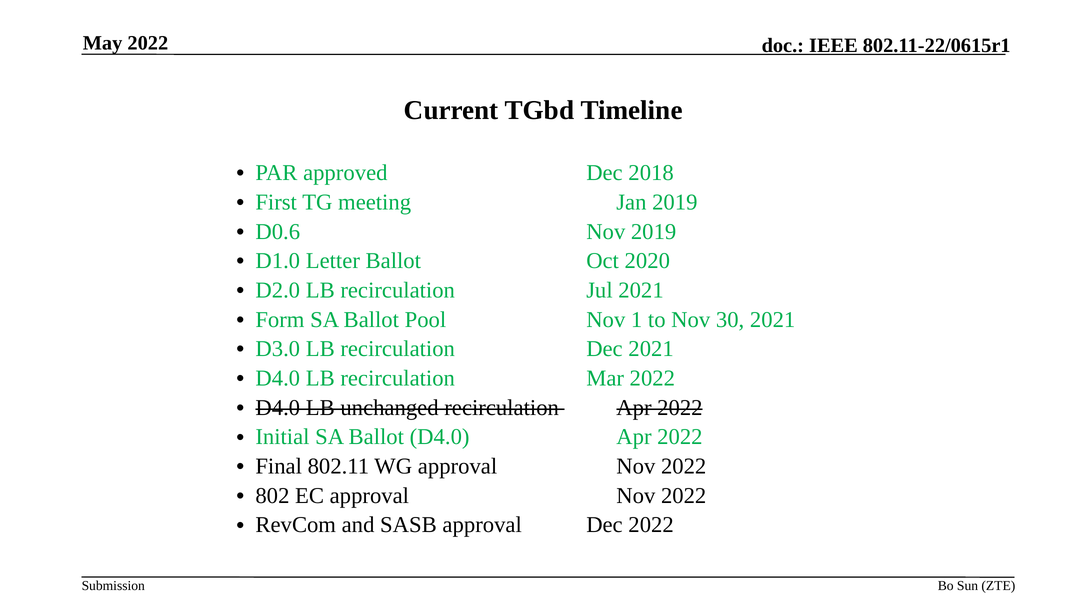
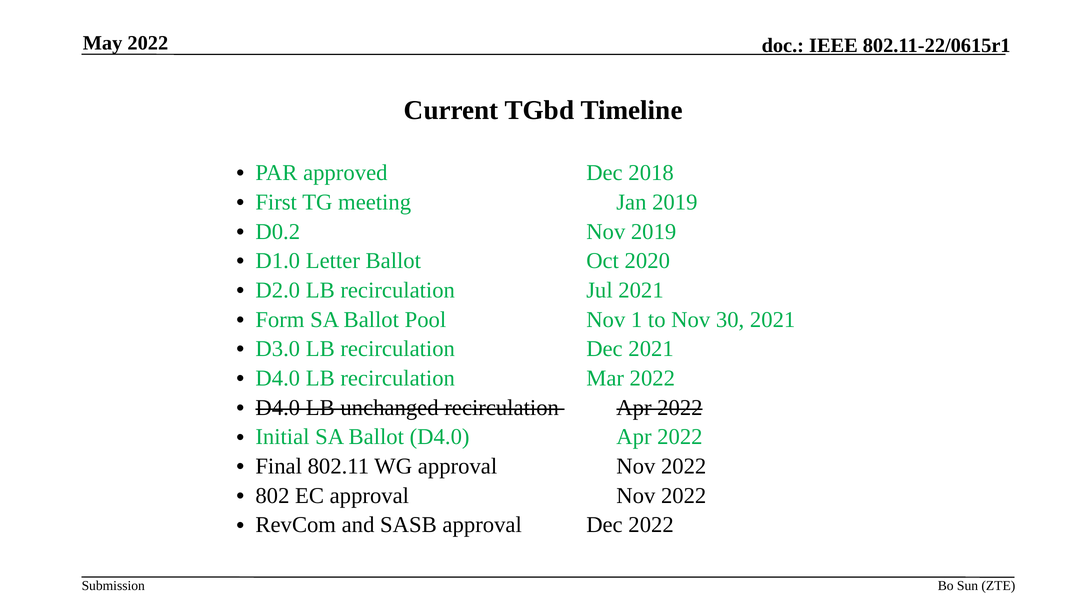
D0.6: D0.6 -> D0.2 (278, 232)
